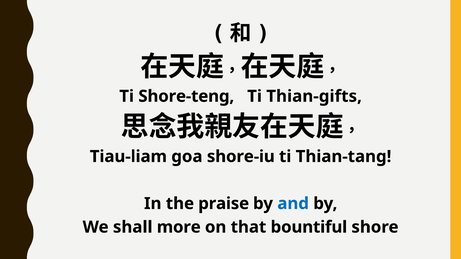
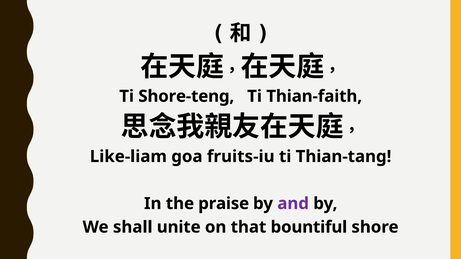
Thian-gifts: Thian-gifts -> Thian-faith (314, 96)
Tiau-liam: Tiau-liam -> Like-liam (128, 157)
shore-iu: shore-iu -> fruits-iu (241, 157)
and colour: blue -> purple (293, 204)
more: more -> unite (179, 227)
